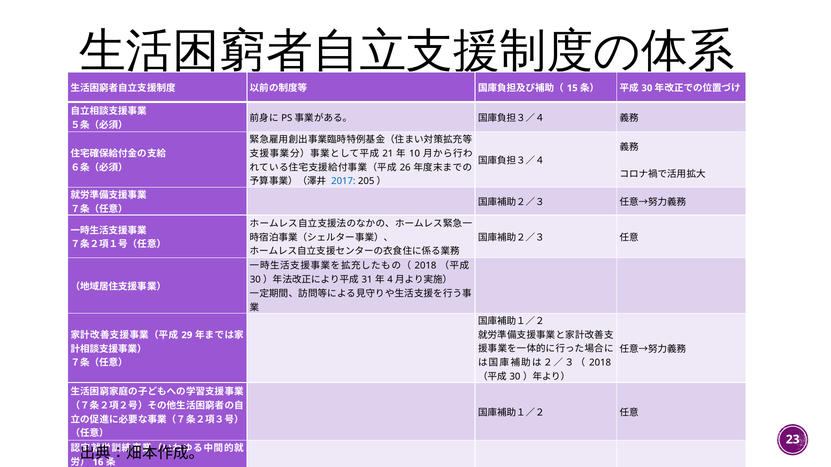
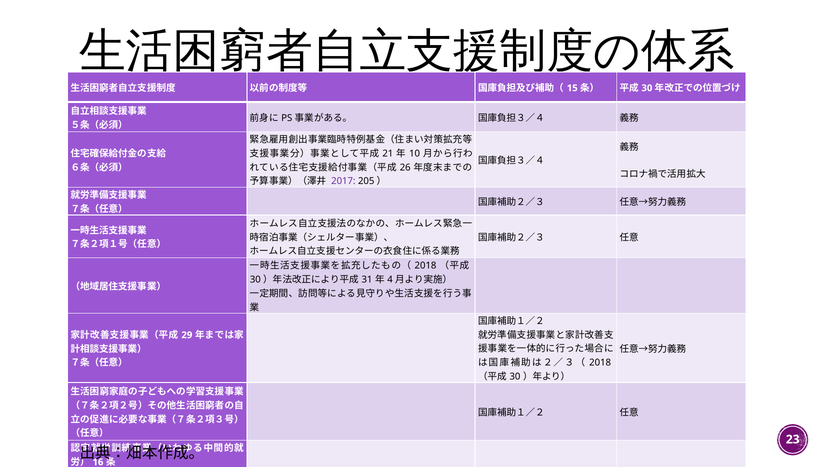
2017 colour: blue -> purple (343, 181)
